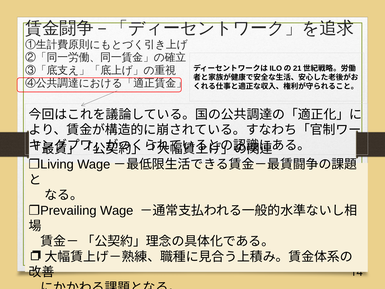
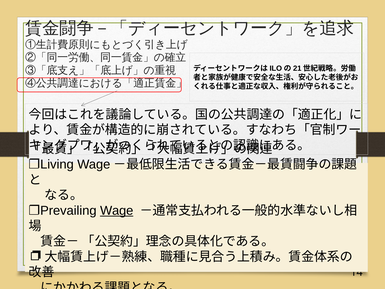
Wage underline: none -> present (117, 210)
